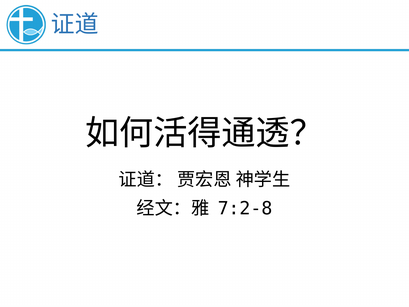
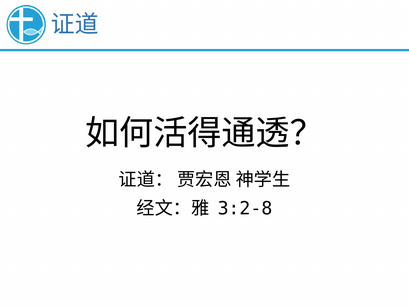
7:2-8: 7:2-8 -> 3:2-8 (245, 208)
